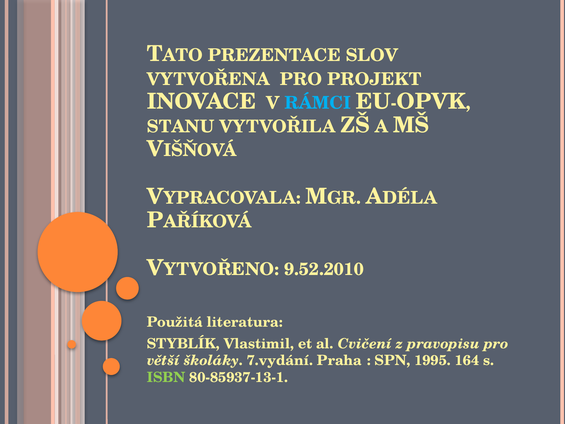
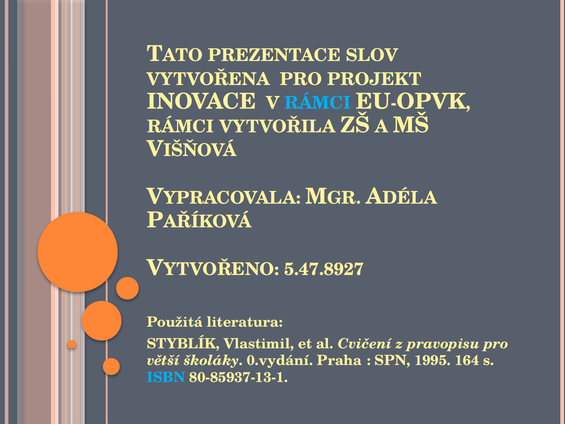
STANU: STANU -> RÁMCI (181, 127)
9.52.2010: 9.52.2010 -> 5.47.8927 (324, 269)
7.vydání: 7.vydání -> 0.vydání (280, 360)
ISBN colour: light green -> light blue (166, 377)
